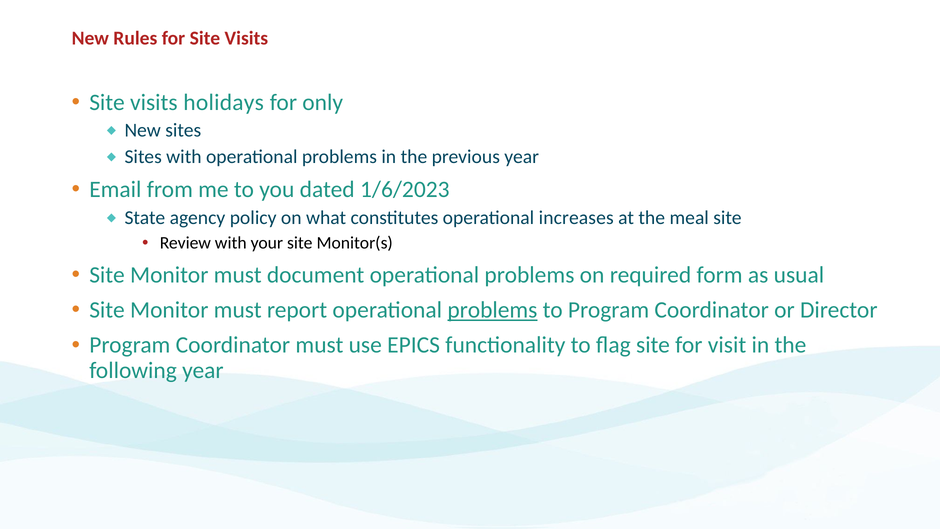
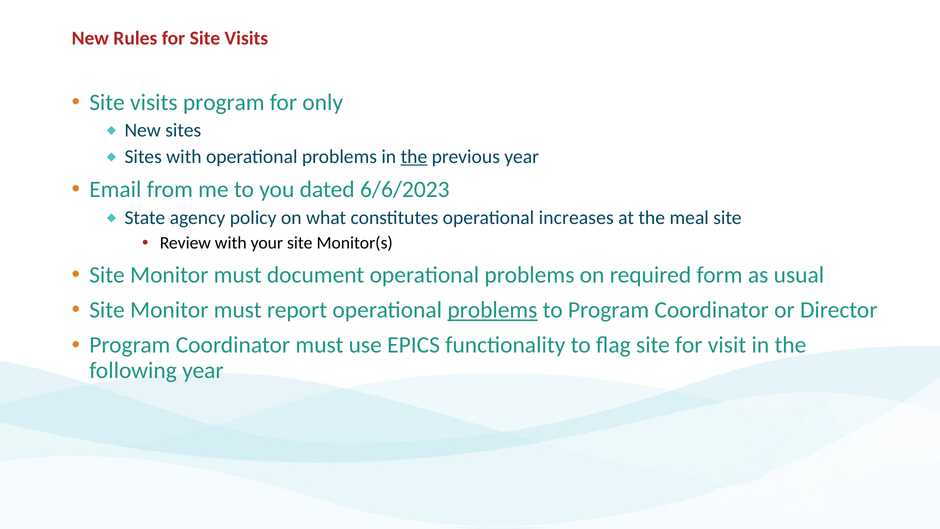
visits holidays: holidays -> program (224, 102)
the underline: none -> present (414, 157)
1/6/2023: 1/6/2023 -> 6/6/2023 (405, 190)
